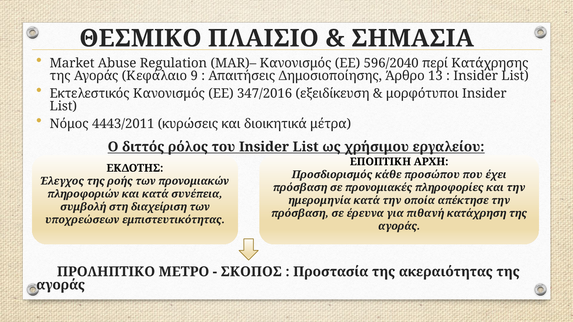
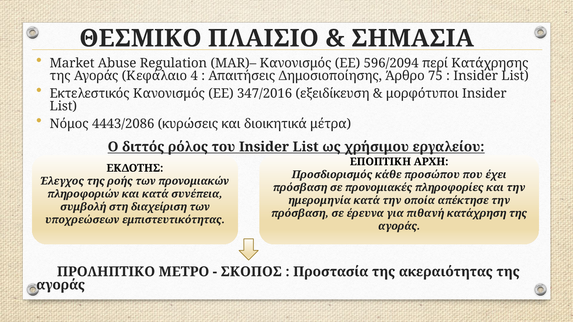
596/2040: 596/2040 -> 596/2094 (391, 63)
9: 9 -> 4 (194, 76)
13: 13 -> 75 (435, 76)
4443/2011: 4443/2011 -> 4443/2086 (123, 124)
